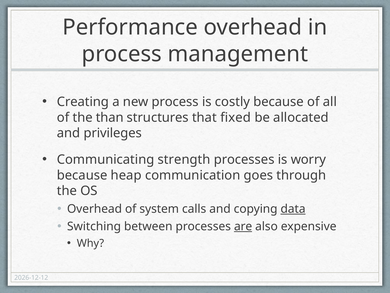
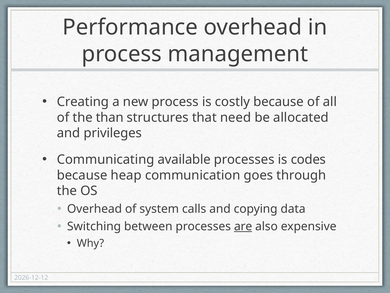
fixed: fixed -> need (236, 117)
strength: strength -> available (184, 159)
worry: worry -> codes (308, 159)
data underline: present -> none (293, 209)
